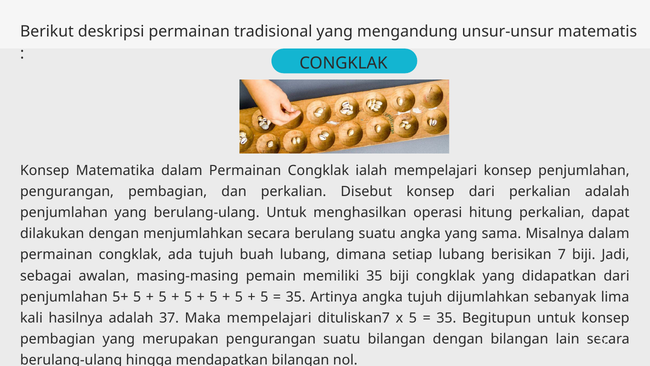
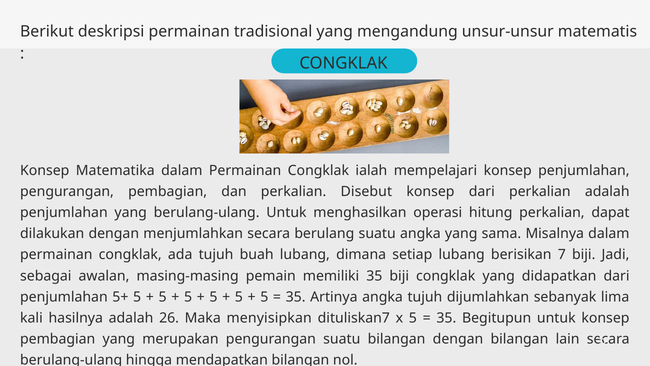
37: 37 -> 26 (169, 318)
Maka mempelajari: mempelajari -> menyisipkan (269, 318)
